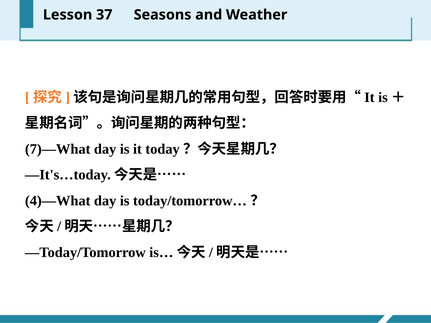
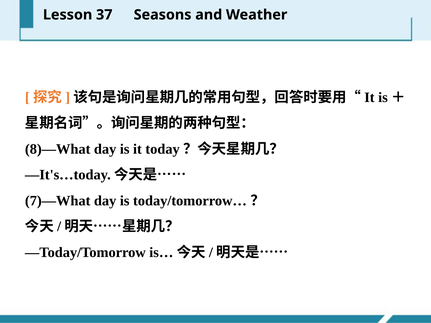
7)—What: 7)—What -> 8)—What (58, 149)
4)—What: 4)—What -> 7)—What (58, 201)
